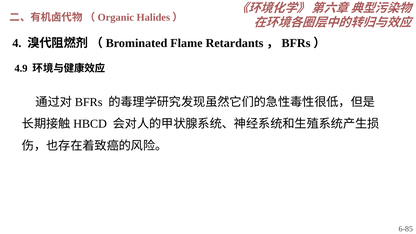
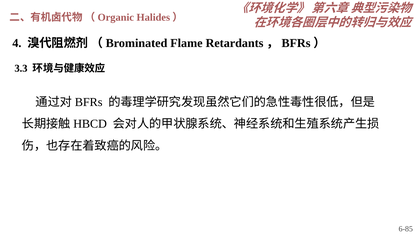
4.9: 4.9 -> 3.3 (21, 69)
